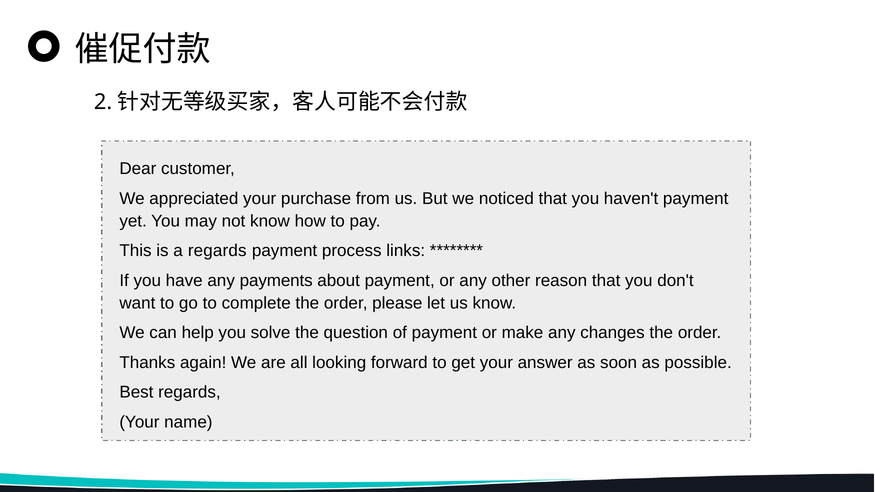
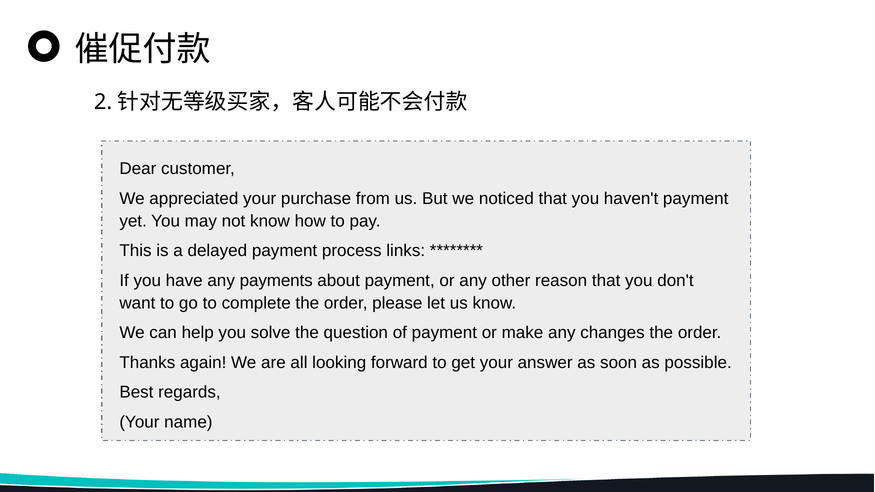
a regards: regards -> delayed (217, 251)
